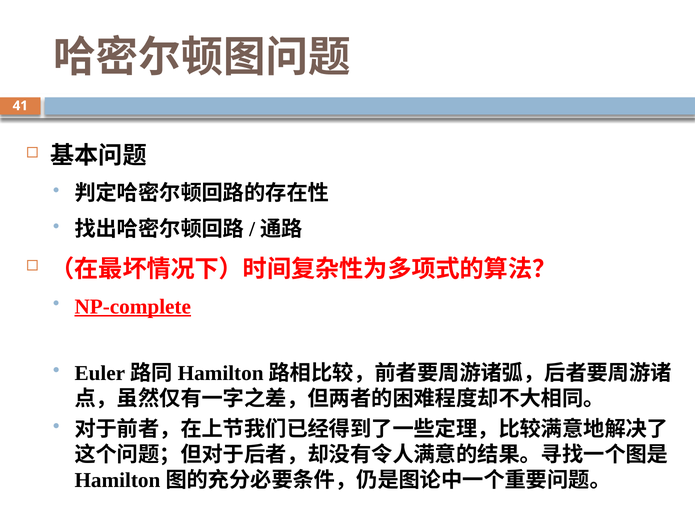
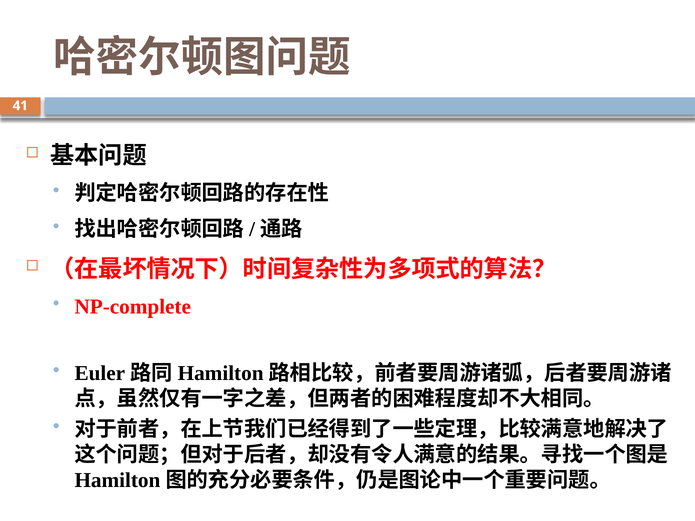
NP-complete underline: present -> none (133, 307)
